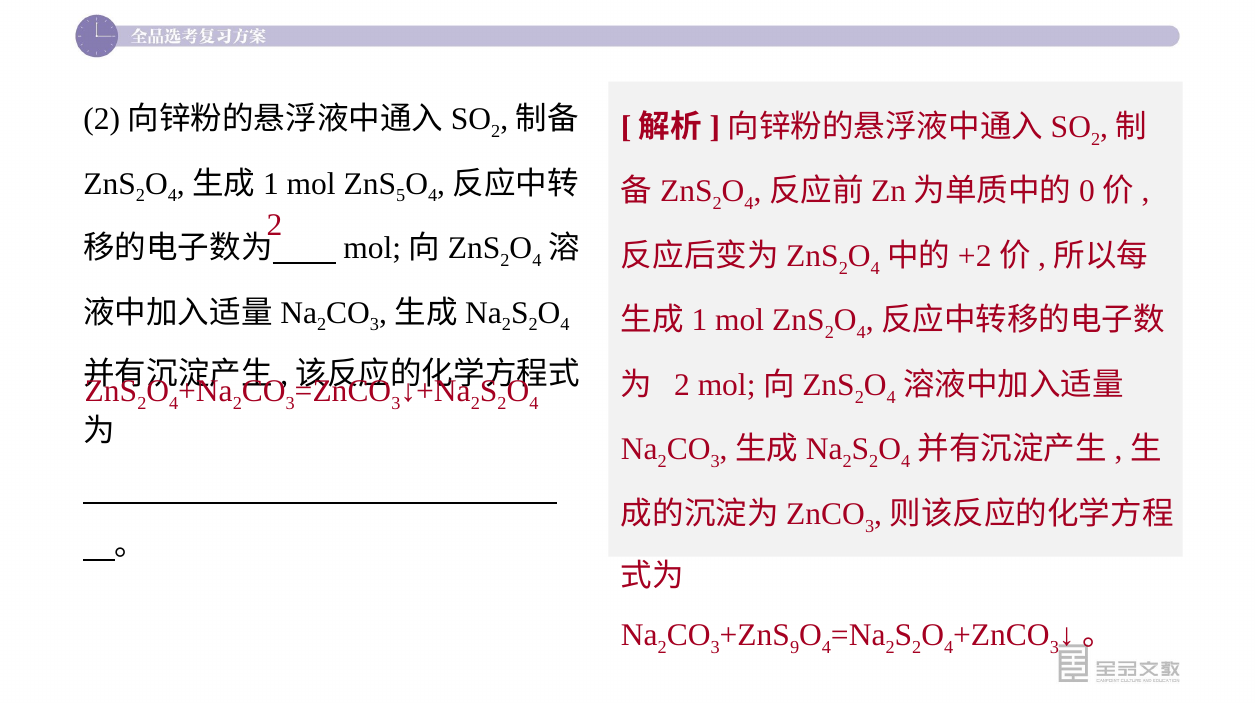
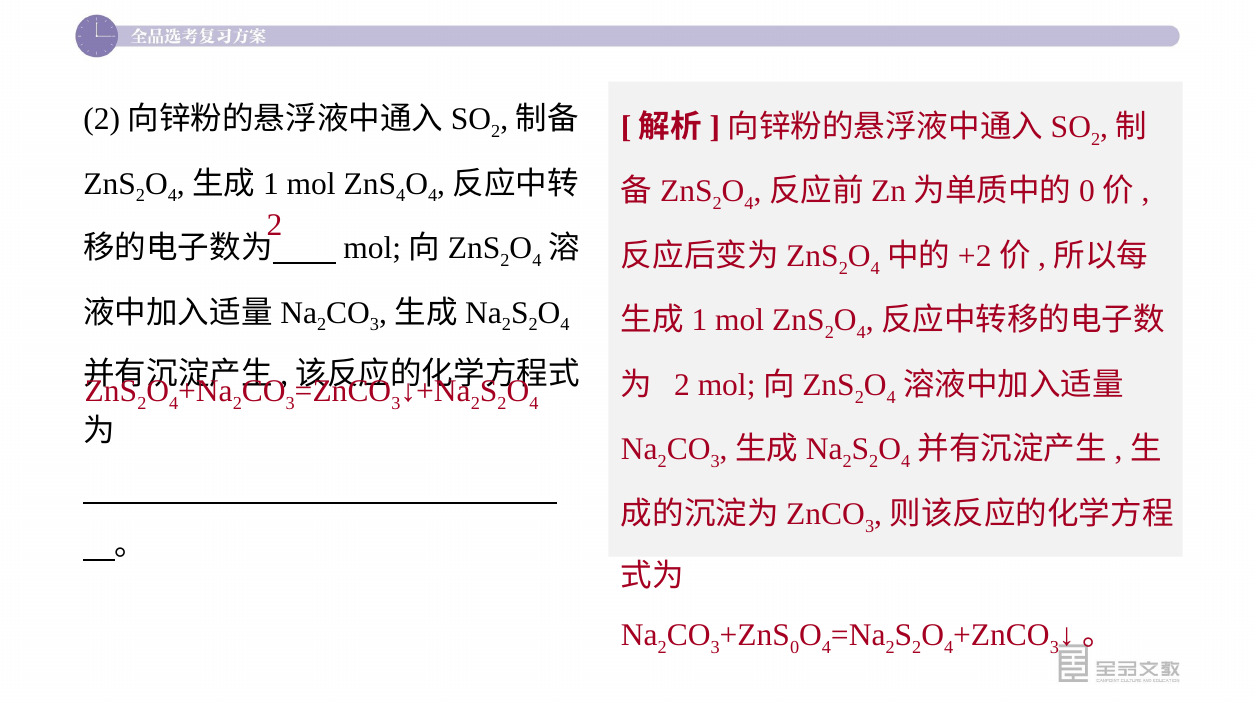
5: 5 -> 4 (401, 196)
9: 9 -> 0 (795, 648)
